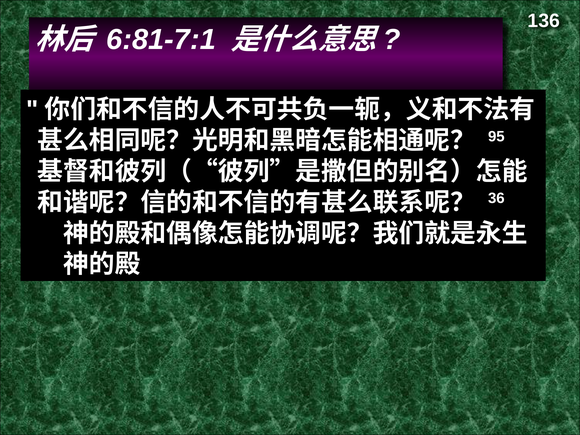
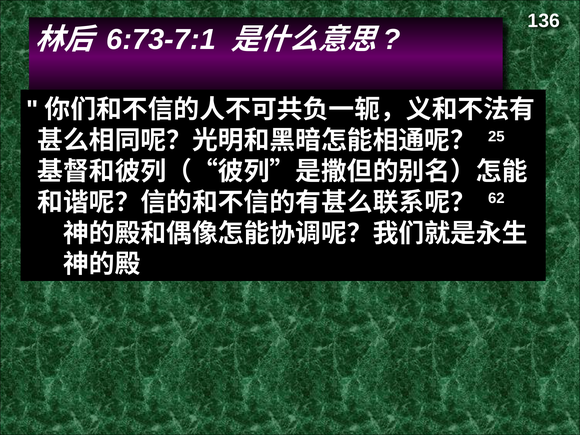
6:81-7:1: 6:81-7:1 -> 6:73-7:1 (161, 40)
95: 95 -> 25 (496, 137)
36: 36 -> 62 (496, 198)
